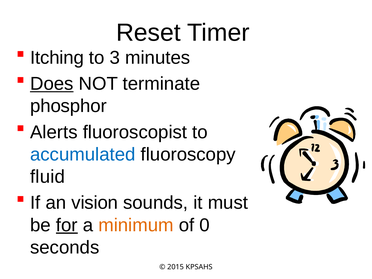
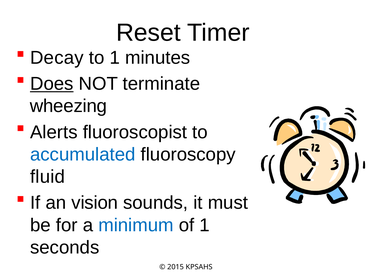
Itching: Itching -> Decay (57, 58)
to 3: 3 -> 1 (115, 58)
phosphor: phosphor -> wheezing (68, 106)
for underline: present -> none (67, 225)
minimum colour: orange -> blue (136, 225)
of 0: 0 -> 1 (205, 225)
